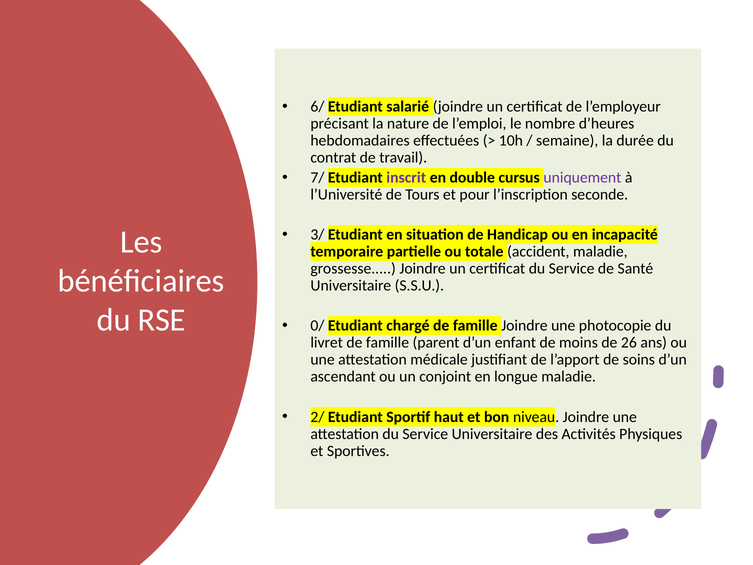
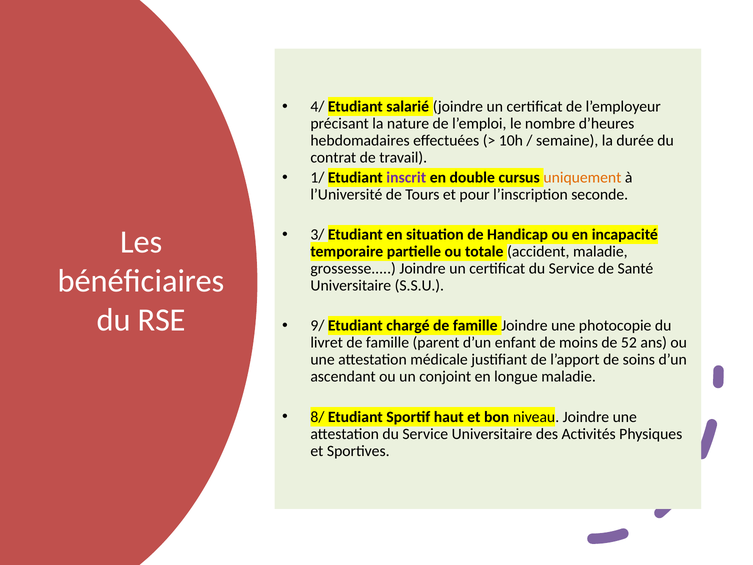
6/: 6/ -> 4/ (317, 107)
7/: 7/ -> 1/ (317, 178)
uniquement colour: purple -> orange (582, 178)
0/: 0/ -> 9/ (317, 326)
26: 26 -> 52 (629, 343)
2/: 2/ -> 8/ (317, 417)
